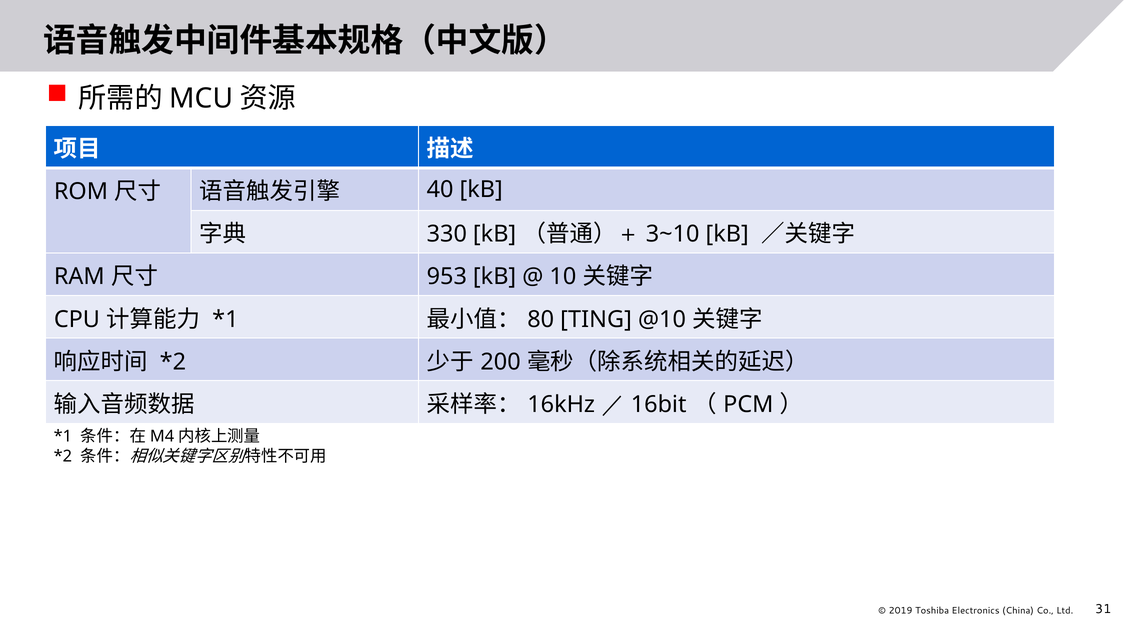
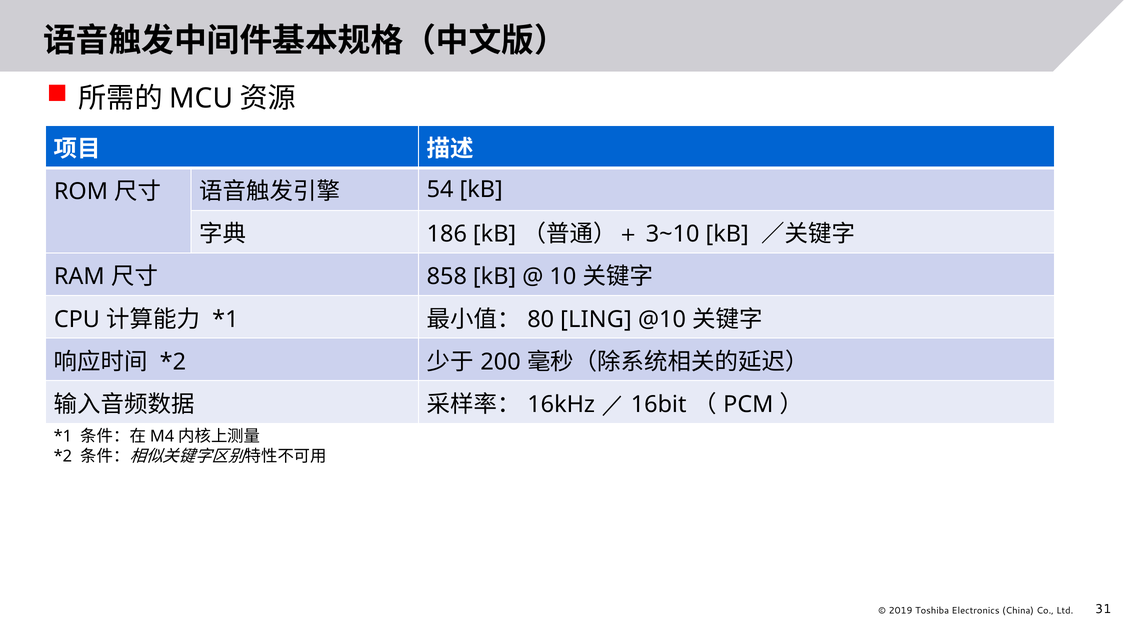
40: 40 -> 54 (440, 190)
330: 330 -> 186 (447, 234)
953: 953 -> 858 (447, 277)
TING: TING -> LING (596, 319)
